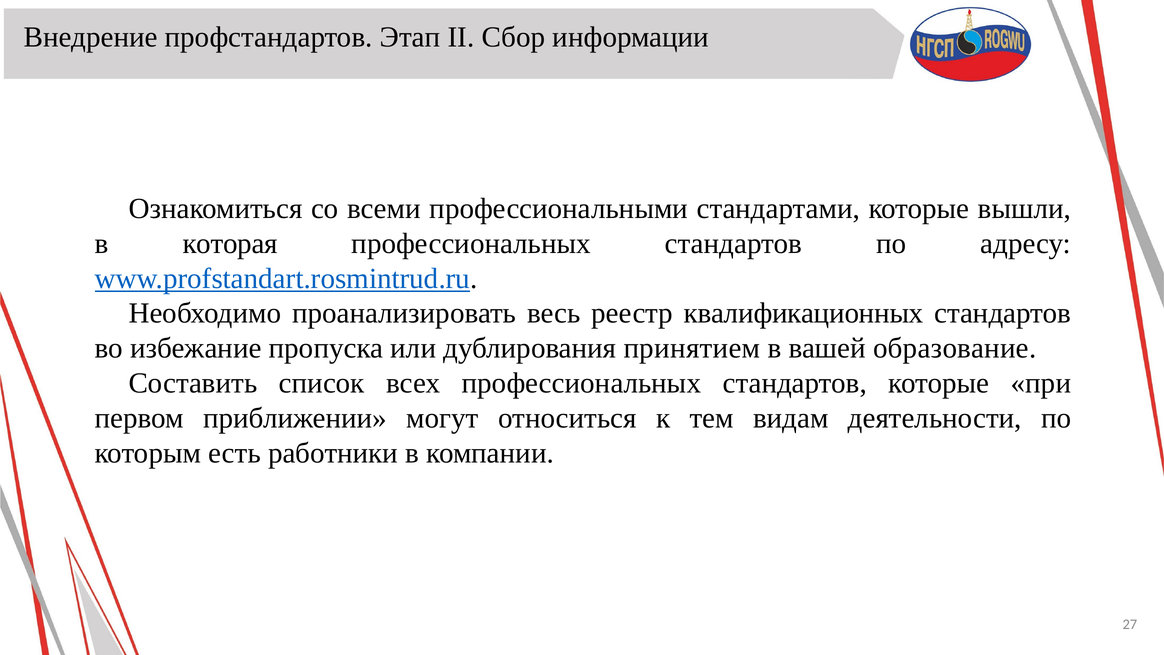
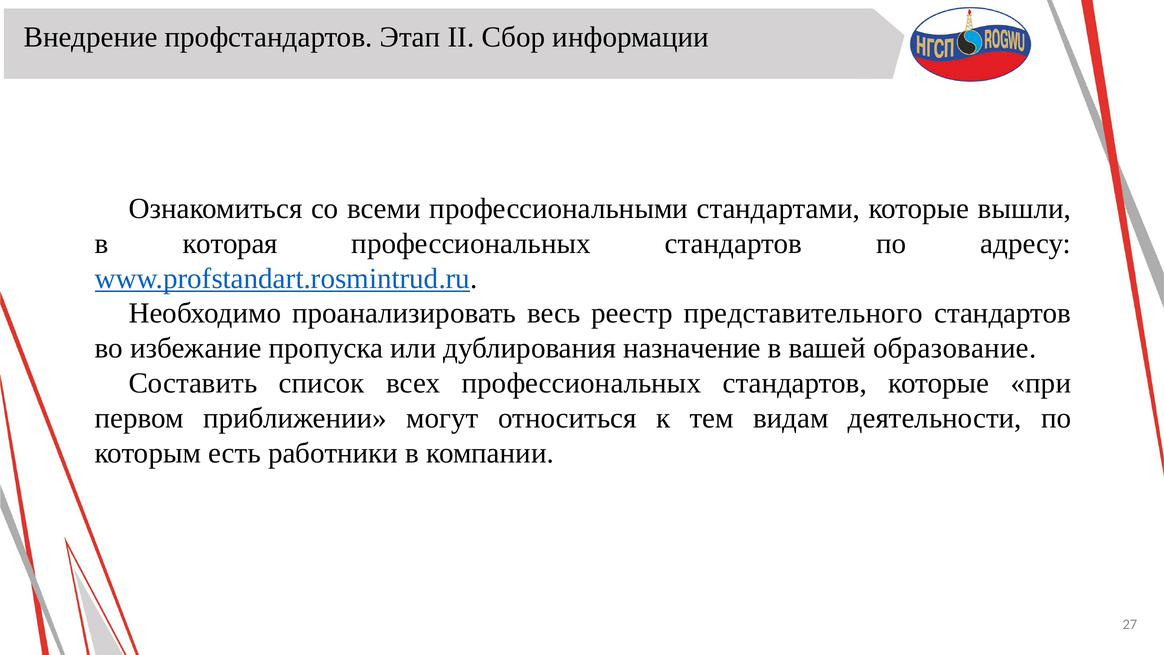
квалификационных: квалификационных -> представительного (803, 313)
принятием: принятием -> назначение (692, 348)
